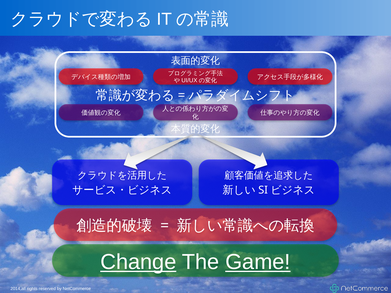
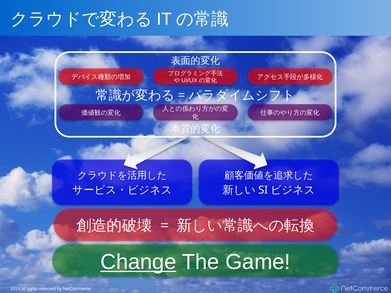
Game underline: present -> none (258, 262)
